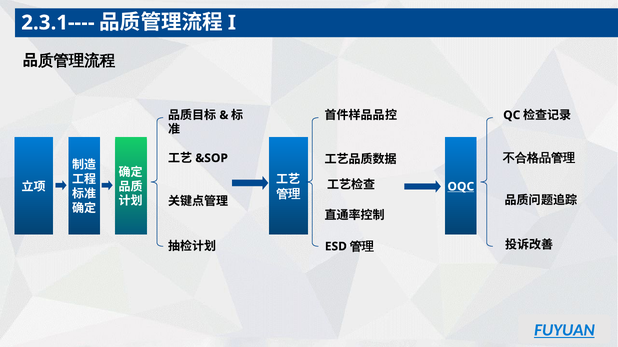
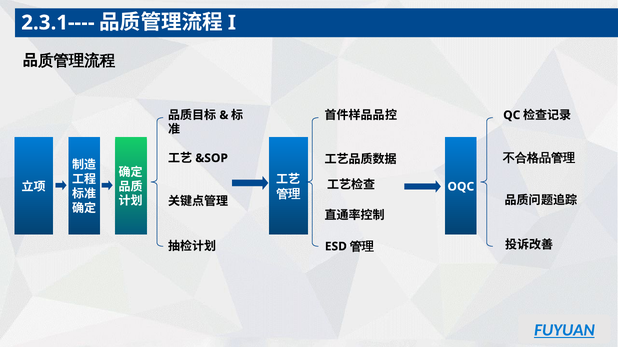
OQC underline: present -> none (461, 187)
